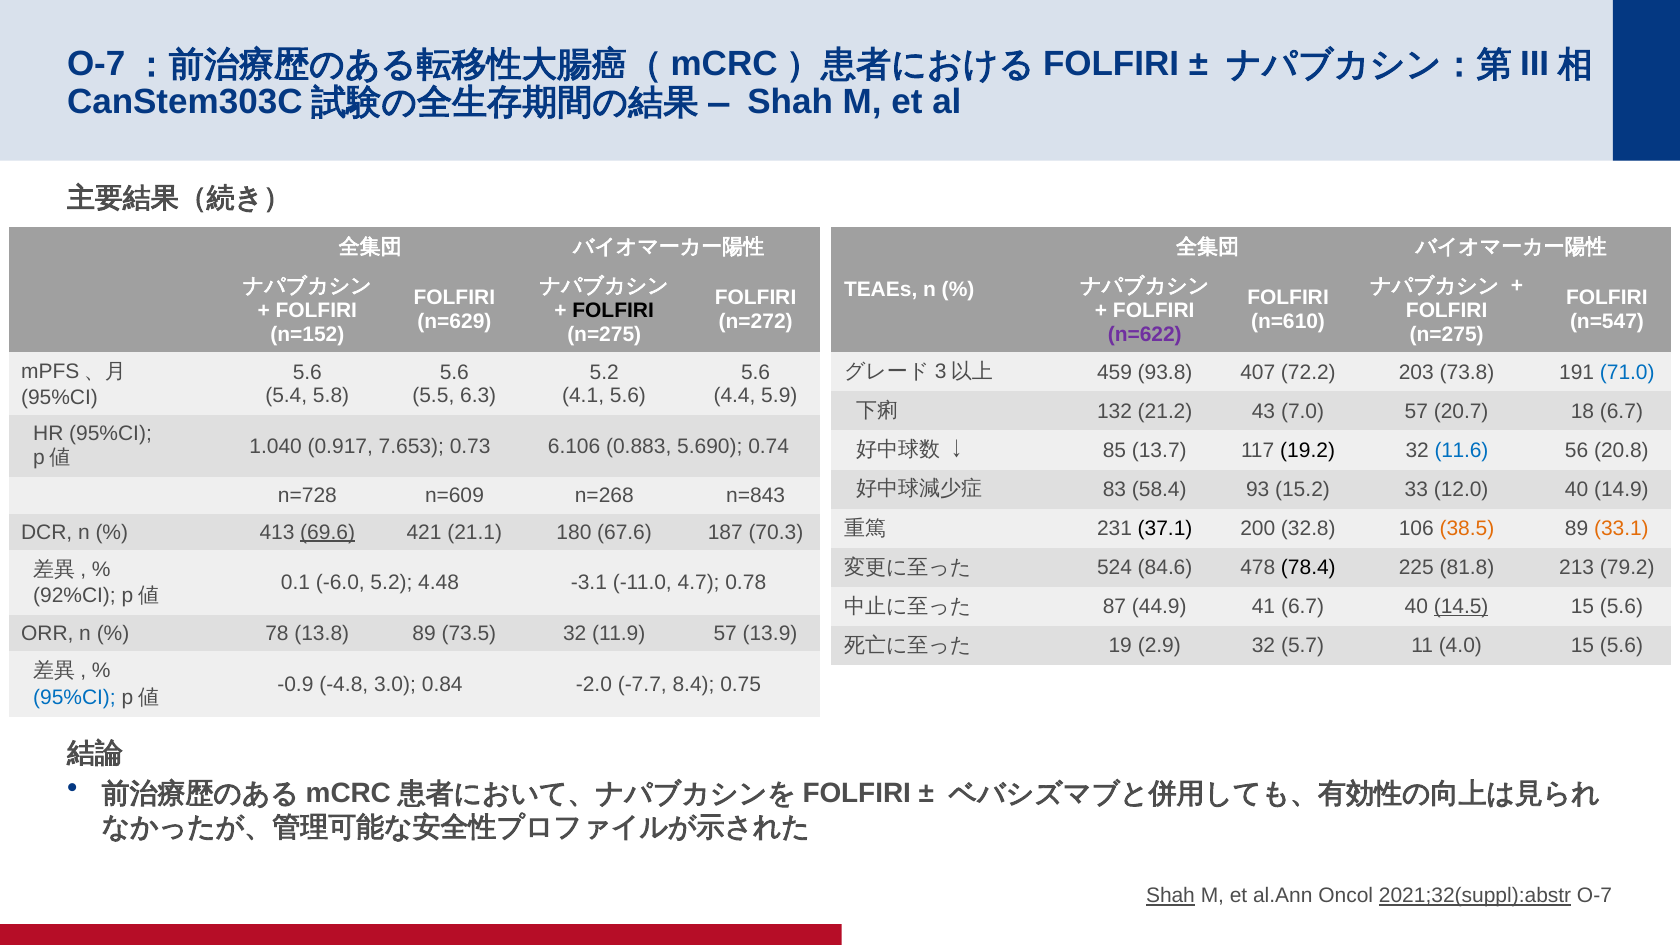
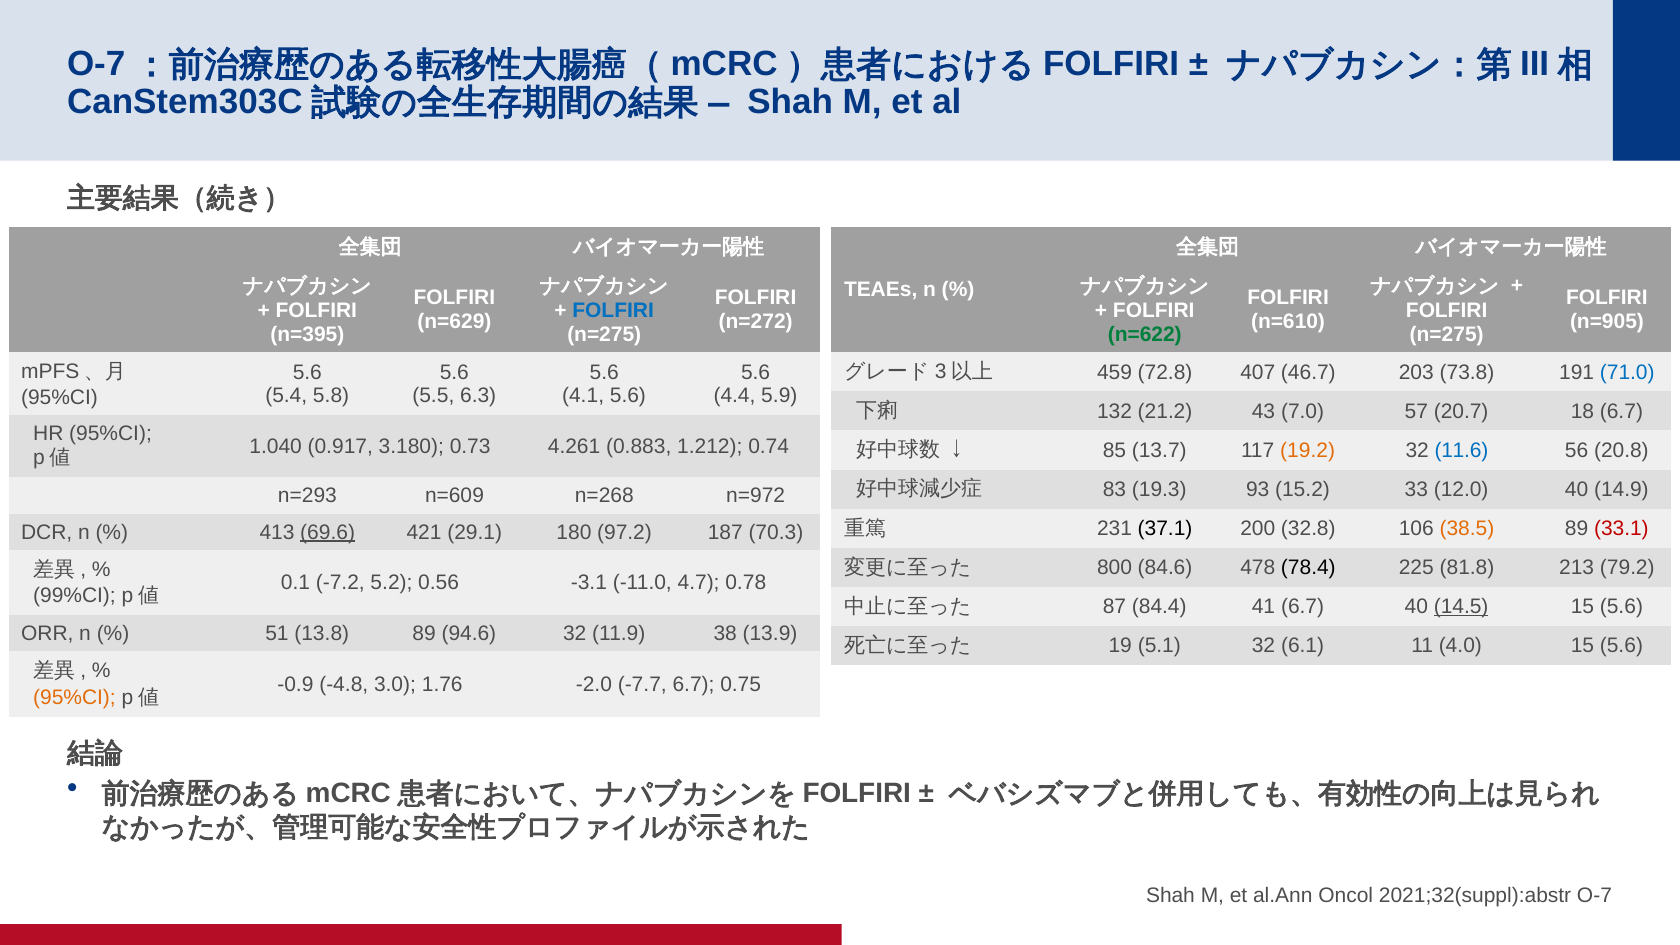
FOLFIRI colour: black -> blue (613, 311)
n=547: n=547 -> n=905 (1607, 321)
n=152: n=152 -> n=395 (307, 335)
n=622 colour: purple -> green (1145, 335)
5.2: 5.2 -> 5.6 (604, 372)
93.8: 93.8 -> 72.8 (1165, 372)
72.2: 72.2 -> 46.7 (1308, 372)
7.653: 7.653 -> 3.180 (411, 447)
6.106: 6.106 -> 4.261 (574, 447)
5.690: 5.690 -> 1.212 (710, 447)
19.2 colour: black -> orange (1308, 450)
58.4: 58.4 -> 19.3 (1159, 489)
n=728: n=728 -> n=293 (307, 496)
n=843: n=843 -> n=972 (756, 496)
33.1 colour: orange -> red (1621, 529)
21.1: 21.1 -> 29.1 (475, 532)
67.6: 67.6 -> 97.2 (625, 532)
524: 524 -> 800 (1115, 568)
-6.0: -6.0 -> -7.2 (340, 583)
4.48: 4.48 -> 0.56 (439, 583)
92%CI: 92%CI -> 99%CI (74, 596)
44.9: 44.9 -> 84.4 (1159, 607)
78: 78 -> 51 (277, 634)
73.5: 73.5 -> 94.6 (469, 634)
11.9 57: 57 -> 38 (725, 634)
2.9: 2.9 -> 5.1 (1159, 646)
5.7: 5.7 -> 6.1 (1303, 646)
0.84: 0.84 -> 1.76 (442, 685)
-7.7 8.4: 8.4 -> 6.7 (694, 685)
95%CI colour: blue -> orange (74, 697)
Shah underline: present -> none (1171, 896)
2021;32(suppl):abstr underline: present -> none (1475, 896)
